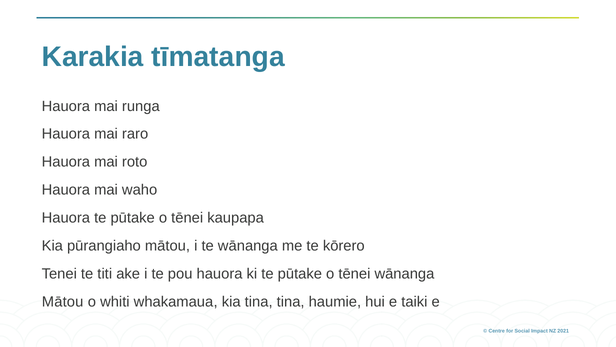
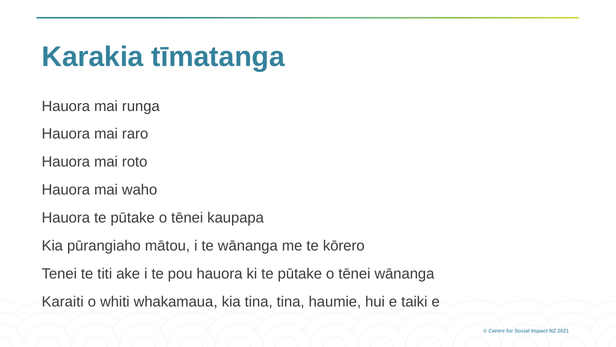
Mātou: Mātou -> Karaiti (63, 301)
